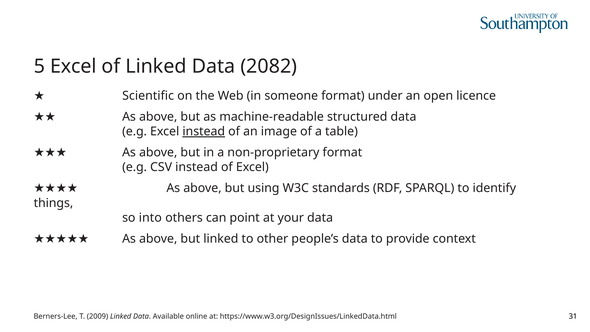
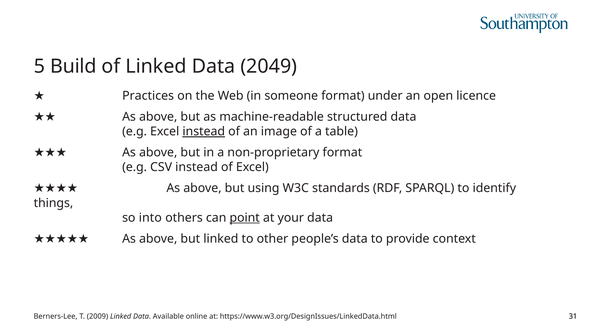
5 Excel: Excel -> Build (73, 66)
2082: 2082 -> 2049 (269, 66)
Scientific: Scientific -> Practices (148, 96)
point underline: none -> present (245, 218)
